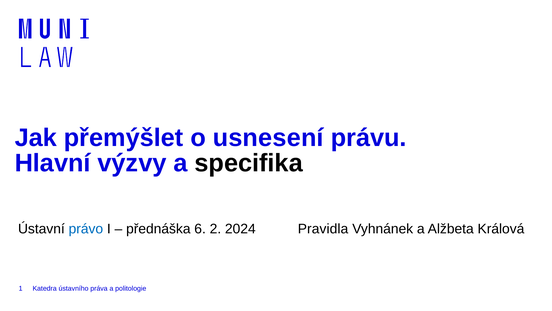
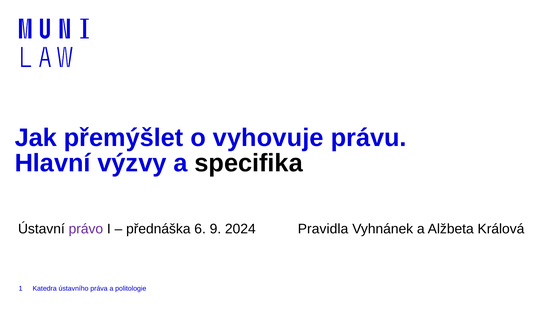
usnesení: usnesení -> vyhovuje (268, 137)
právo colour: blue -> purple (86, 229)
2: 2 -> 9 (215, 229)
